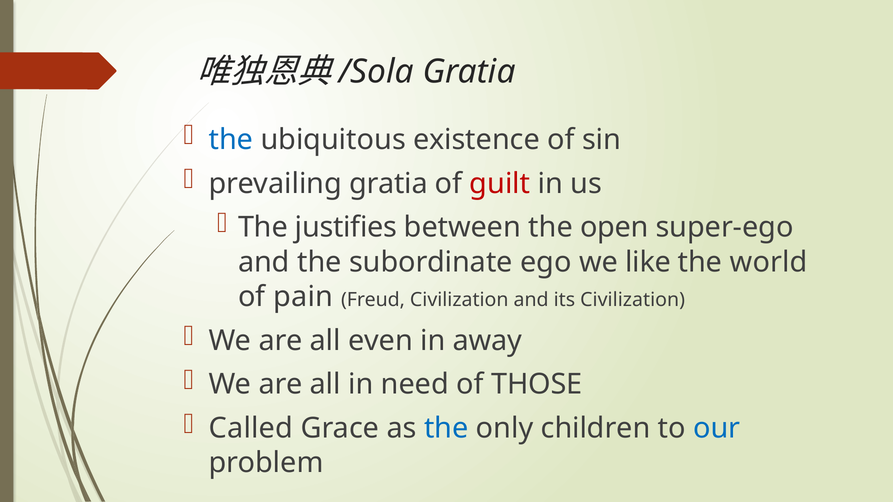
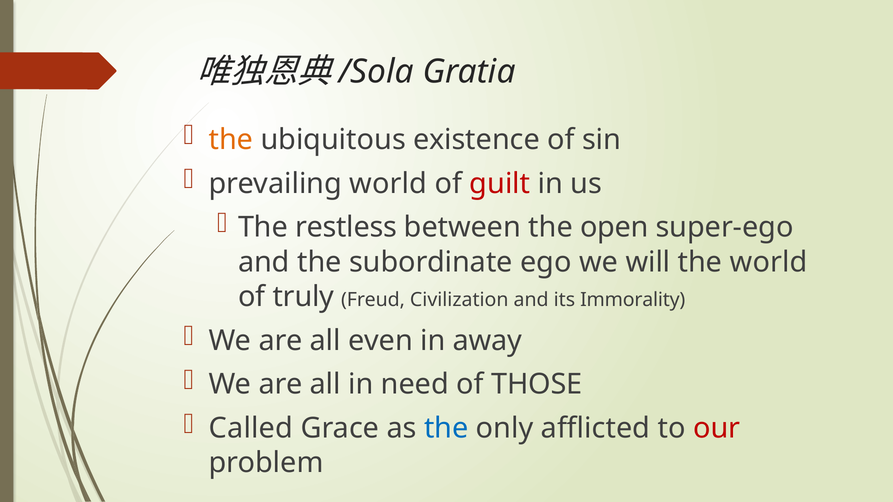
the colour: blue -> orange (231, 140)
prevailing gratia: gratia -> world (388, 184)
justifies: justifies -> restless (346, 228)
like: like -> will (648, 262)
pain: pain -> truly (303, 297)
its Civilization: Civilization -> Immorality (633, 300)
children: children -> afflicted (596, 429)
our colour: blue -> red (717, 429)
